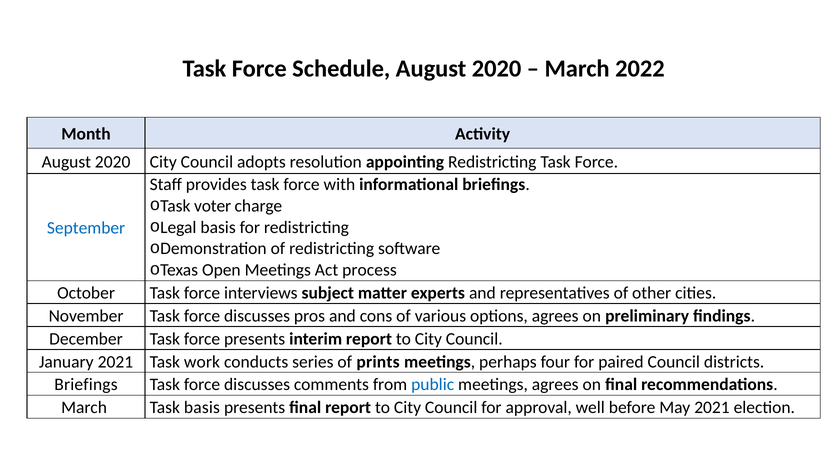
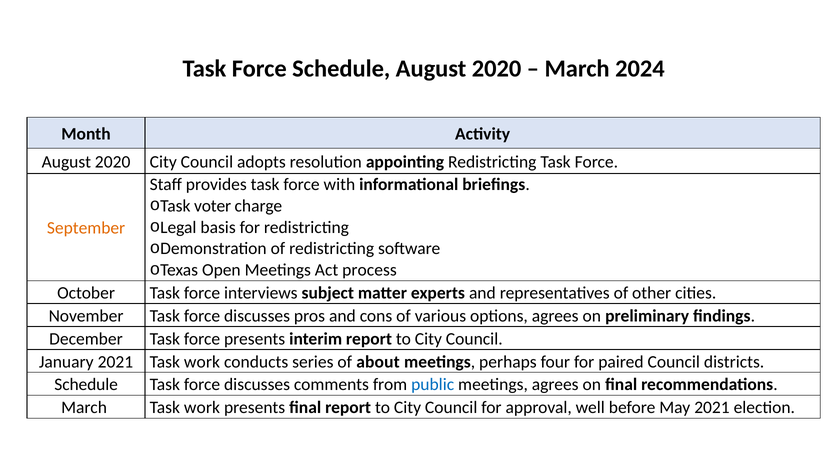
2022: 2022 -> 2024 (640, 69)
September colour: blue -> orange (86, 228)
prints: prints -> about (378, 362)
Briefings: Briefings -> Schedule (86, 385)
March Task basis: basis -> work (202, 408)
